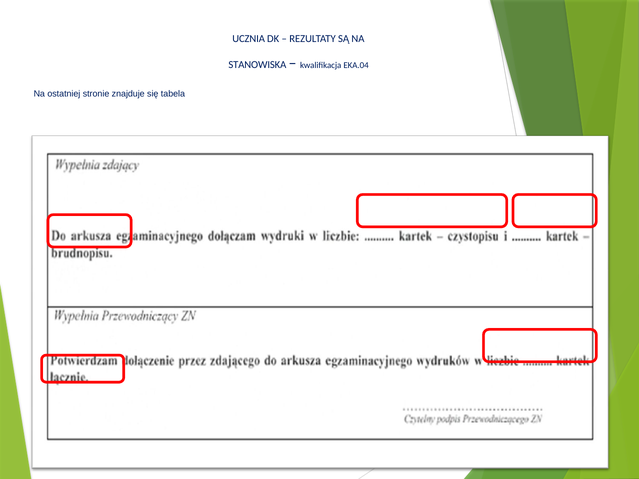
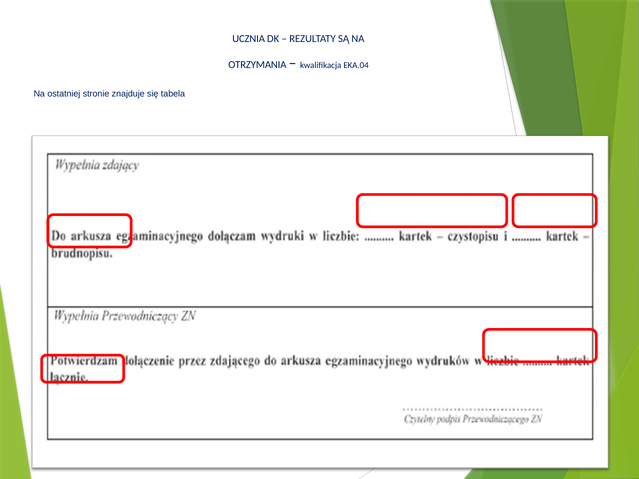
STANOWISKA: STANOWISKA -> OTRZYMANIA (257, 65)
